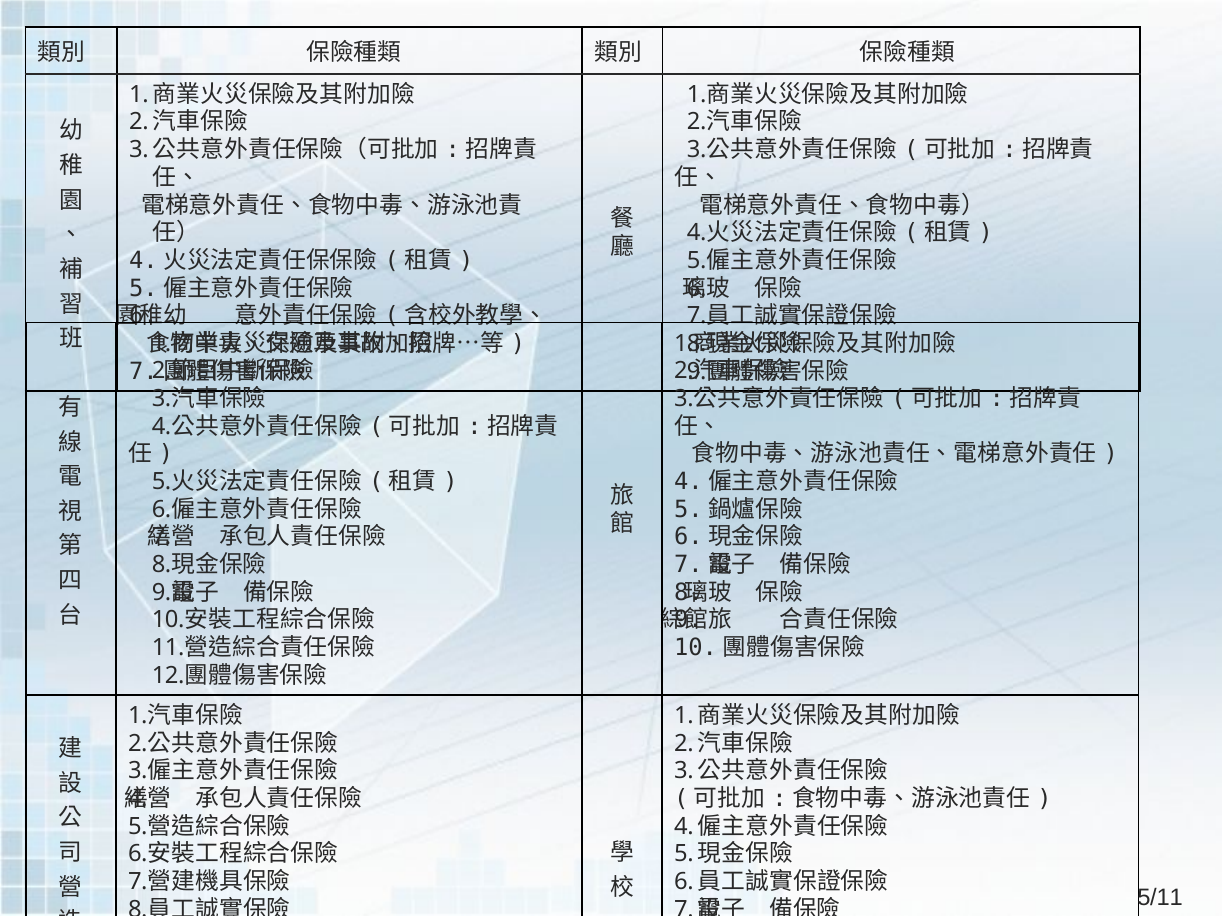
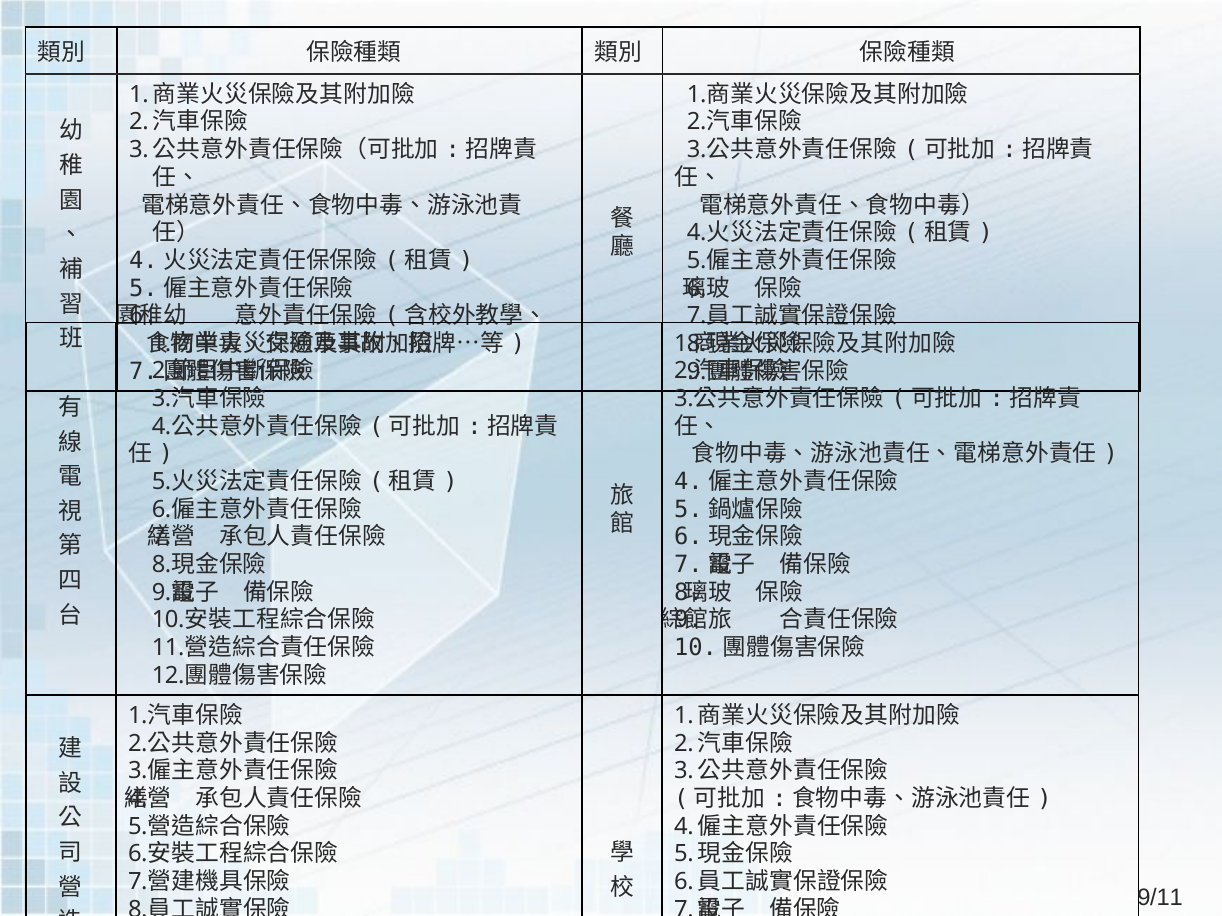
5/11: 5/11 -> 9/11 (1160, 898)
